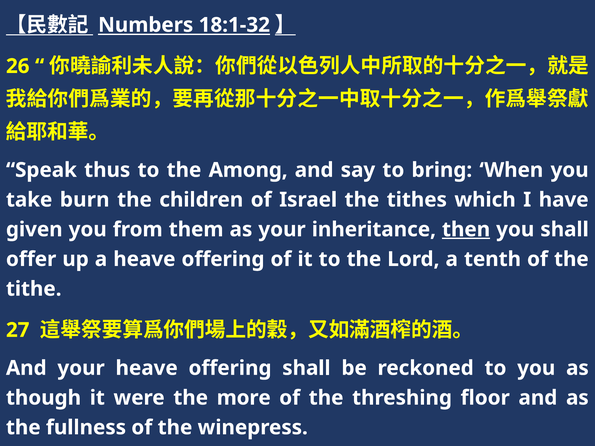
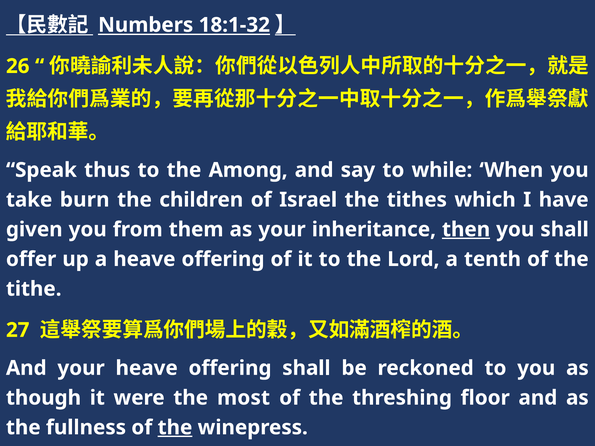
bring: bring -> while (442, 170)
more: more -> most (244, 398)
the underline: none -> present (175, 428)
